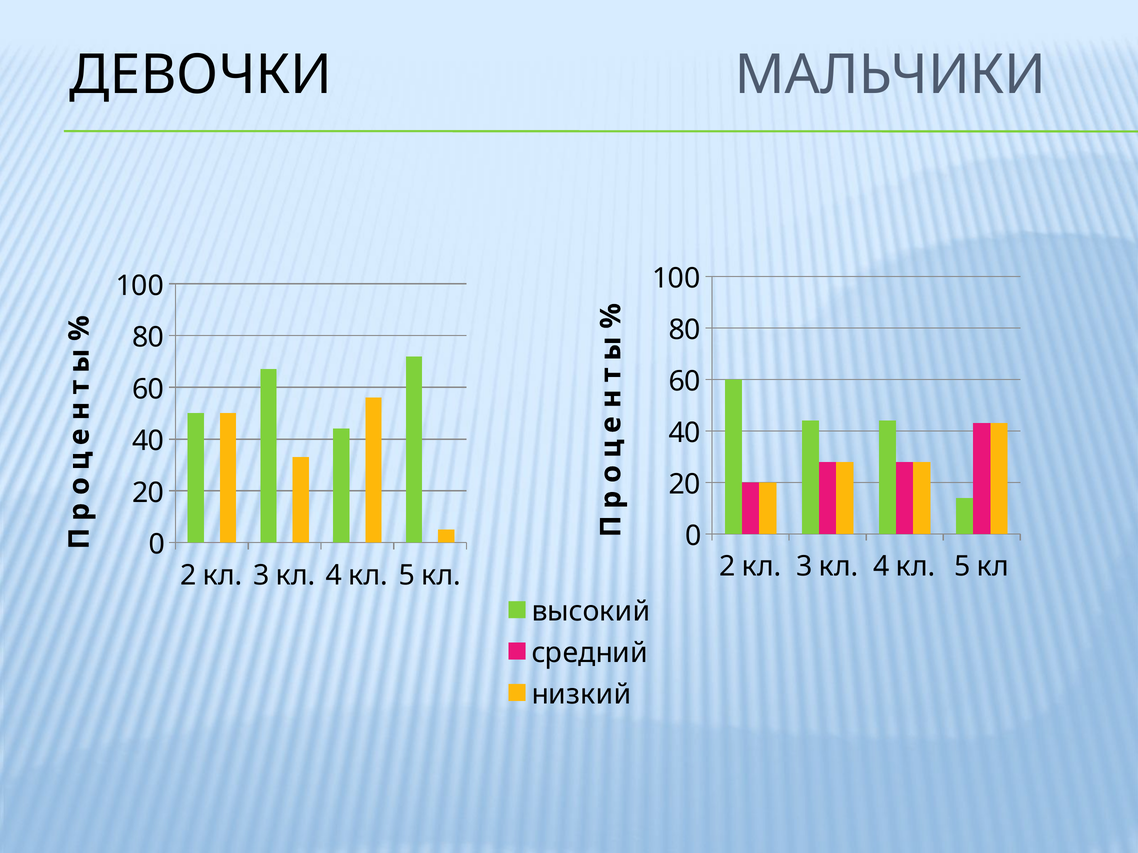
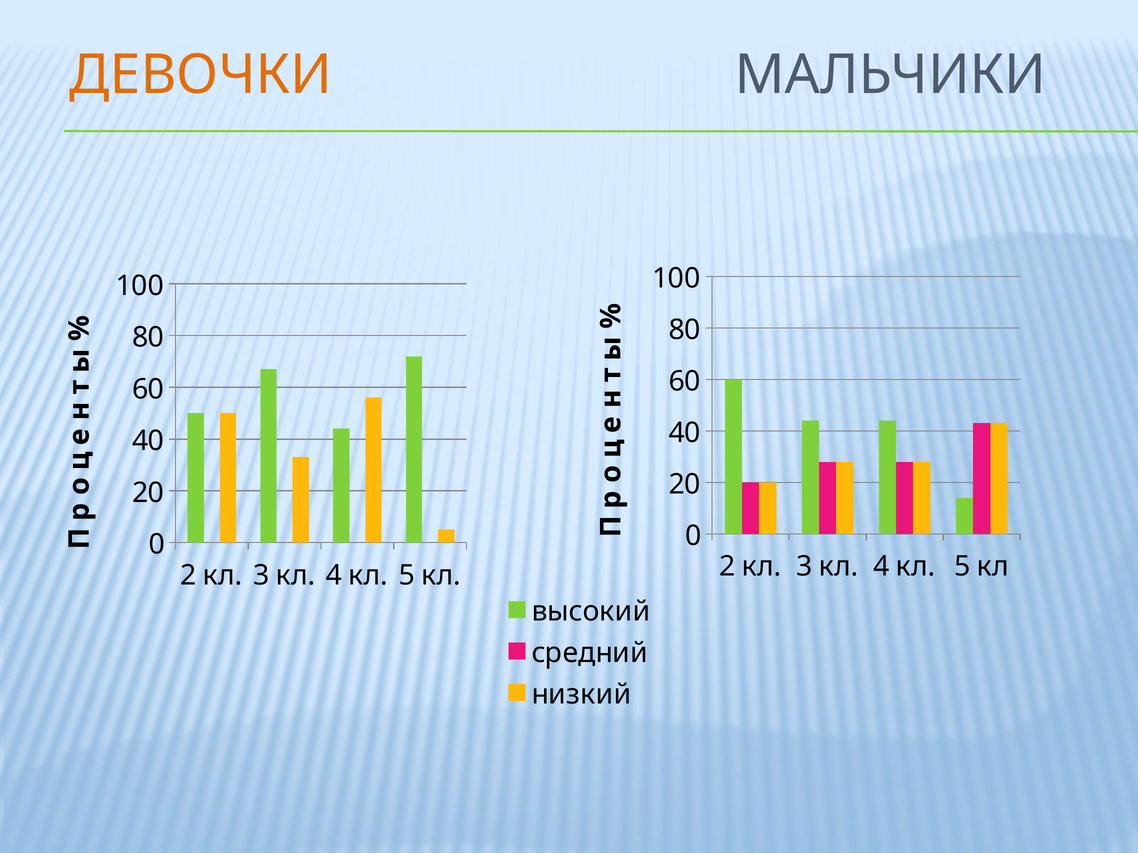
ДЕВОЧКИ colour: black -> orange (201, 75)
